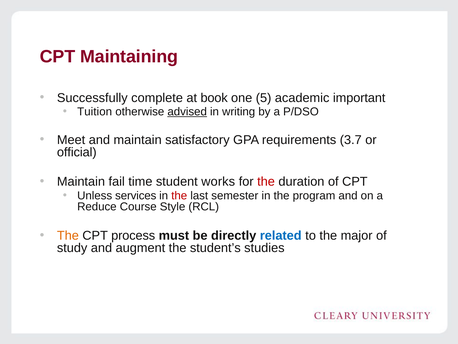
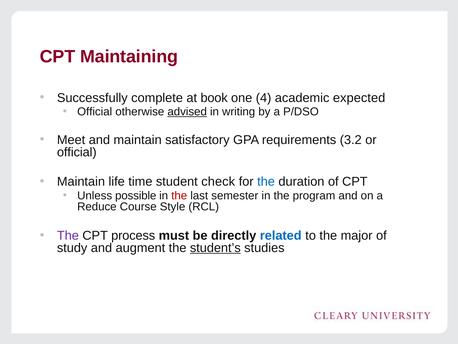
5: 5 -> 4 (264, 98)
important: important -> expected (359, 98)
Tuition: Tuition -> Official (95, 112)
3.7: 3.7 -> 3.2 (351, 140)
fail: fail -> life (117, 181)
works: works -> check (218, 181)
the colour: red -> blue (266, 181)
services: services -> possible (136, 195)
The colour: orange -> purple (68, 235)
student’s underline: none -> present (215, 248)
